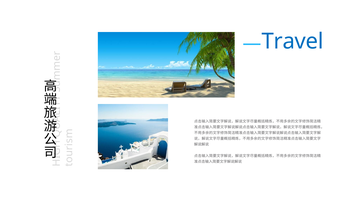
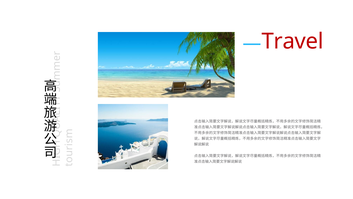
Travel colour: blue -> red (293, 41)
